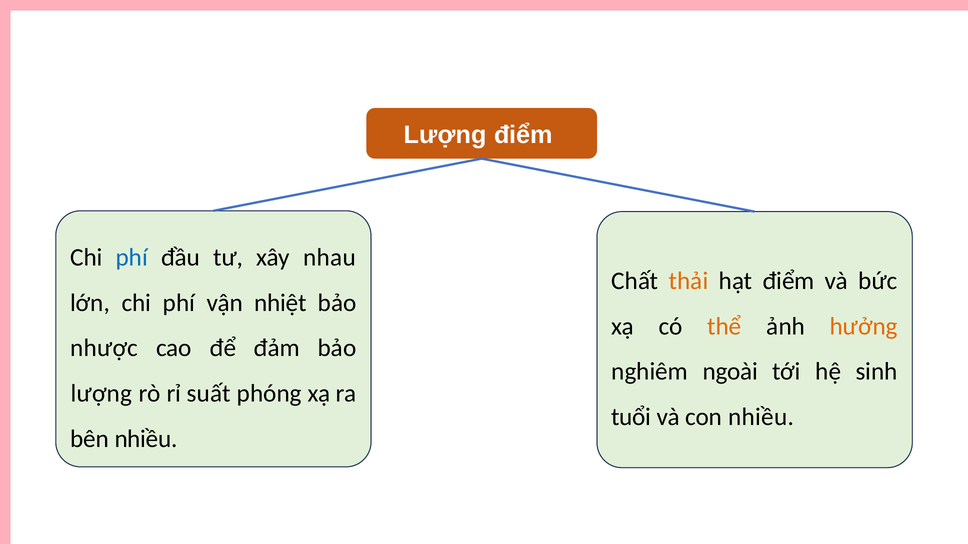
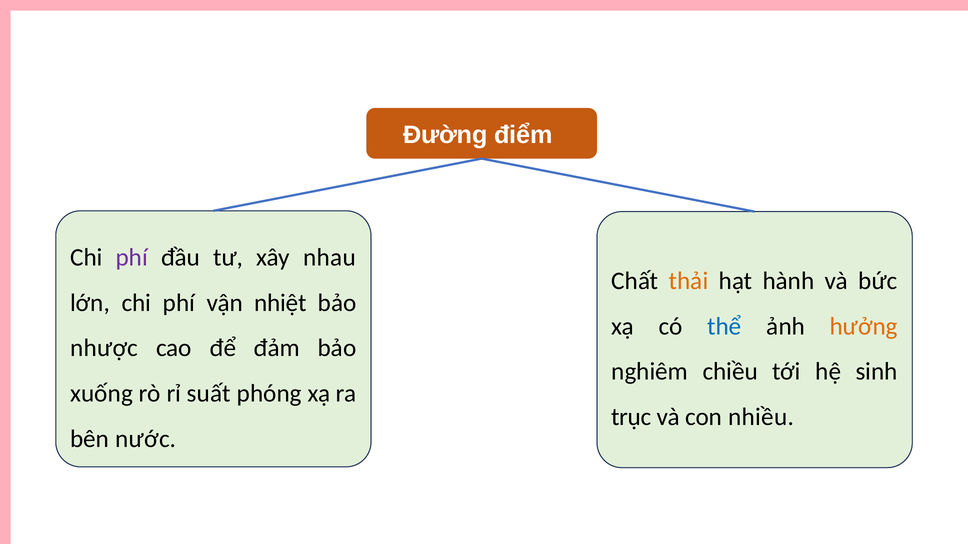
Lượng: Lượng -> Đường (445, 135)
phí colour: blue -> purple (132, 258)
hạt điểm: điểm -> hành (789, 281)
thể colour: orange -> blue (724, 327)
ngoài: ngoài -> chiều (730, 372)
lượng: lượng -> xuống (102, 394)
tuổi: tuổi -> trục (631, 417)
bên nhiều: nhiều -> nước (146, 439)
